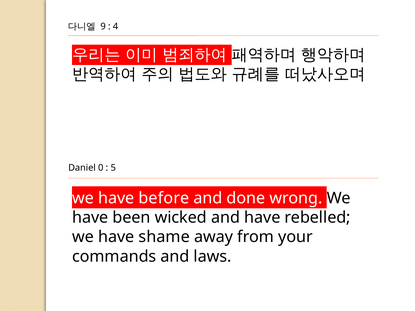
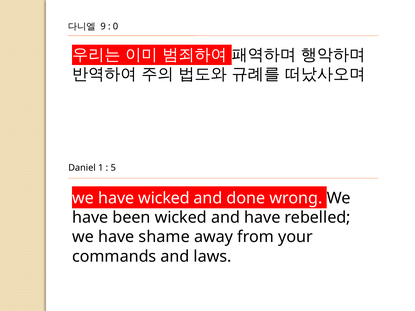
4: 4 -> 0 (116, 27)
0: 0 -> 1 (101, 168)
have before: before -> wicked (164, 198)
